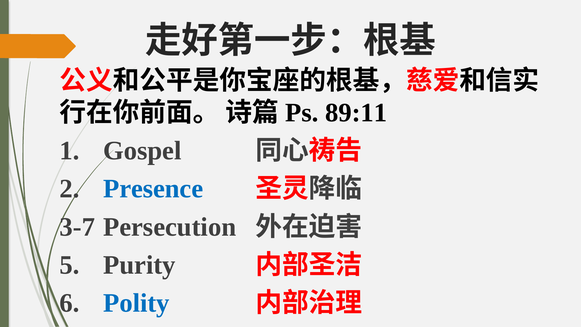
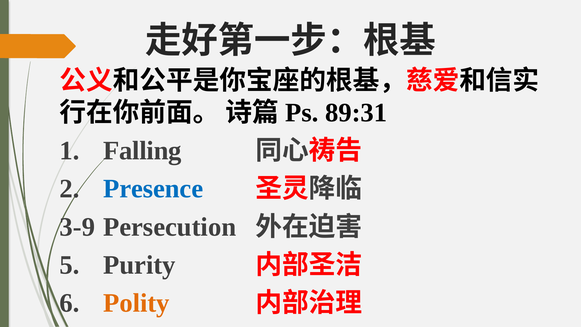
89:11: 89:11 -> 89:31 (356, 113)
Gospel: Gospel -> Falling (142, 151)
3-7: 3-7 -> 3-9 (77, 227)
Polity colour: blue -> orange (136, 303)
